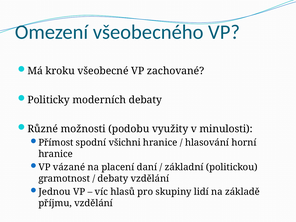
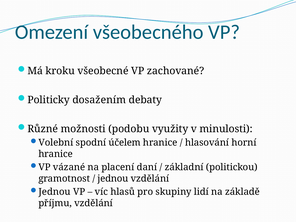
moderních: moderních -> dosažením (99, 100)
Přímost: Přímost -> Volební (56, 143)
všichni: všichni -> účelem (125, 143)
debaty: debaty -> jednou (113, 179)
